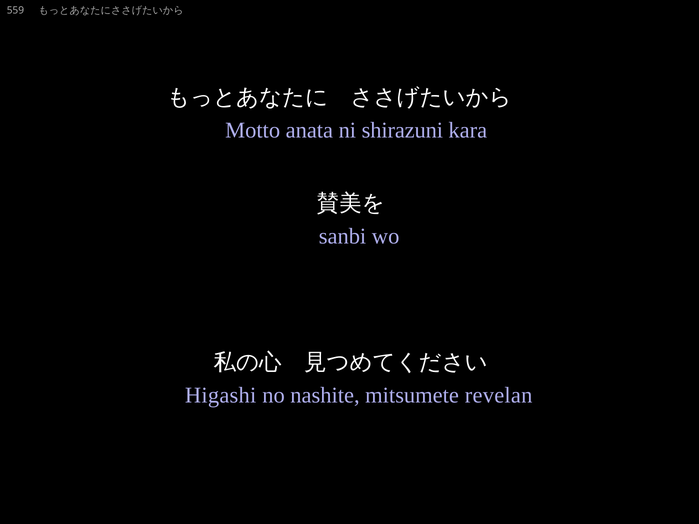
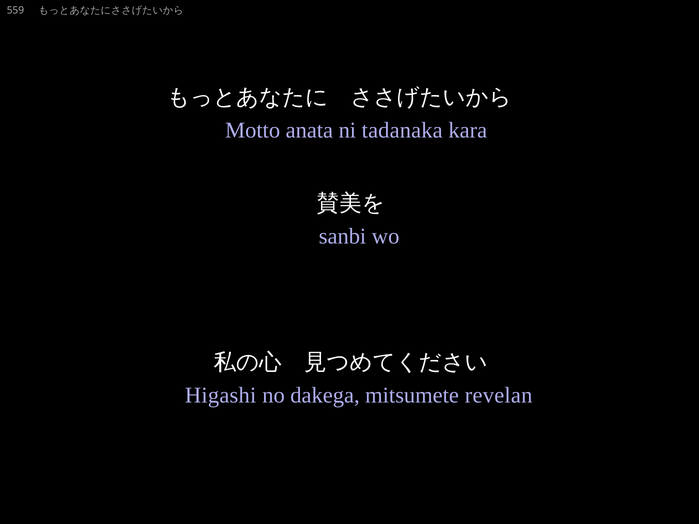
shirazuni: shirazuni -> tadanaka (402, 130)
nashite: nashite -> dakega (325, 395)
